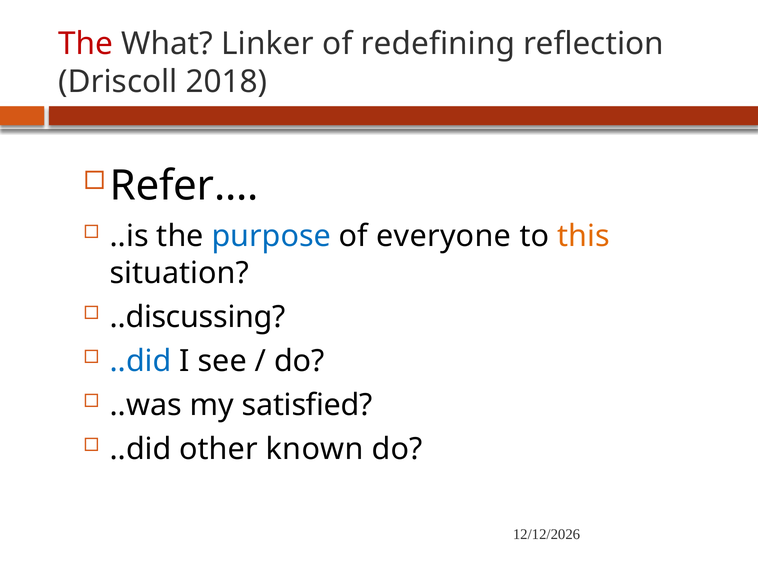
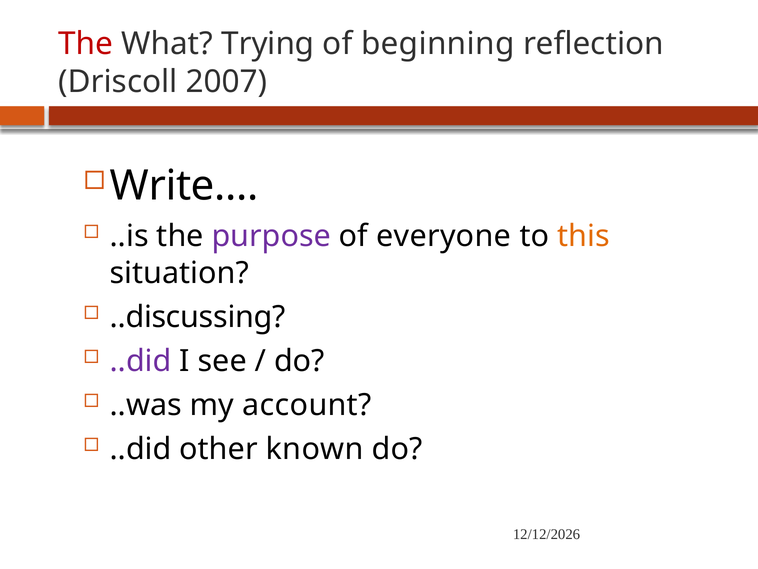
Linker: Linker -> Trying (268, 44)
redefining: redefining -> beginning (438, 44)
2018: 2018 -> 2007 (227, 82)
Refer…: Refer… -> Write… (184, 186)
purpose colour: blue -> purple (271, 236)
..did colour: blue -> purple (141, 361)
satisfied: satisfied -> account (307, 405)
